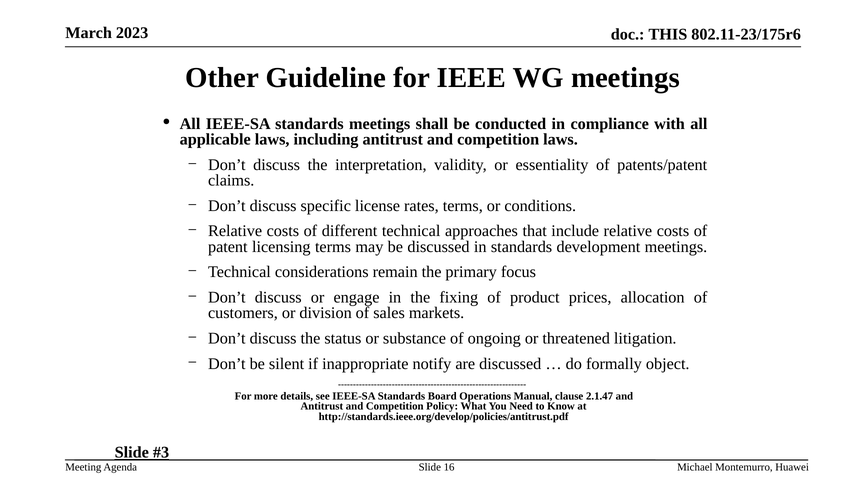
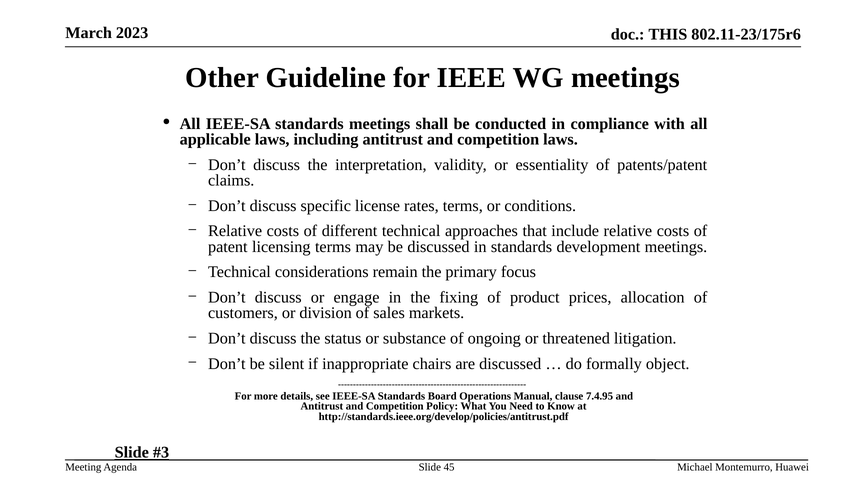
notify: notify -> chairs (432, 364)
2.1.47: 2.1.47 -> 7.4.95 (600, 396)
16: 16 -> 45 (449, 467)
